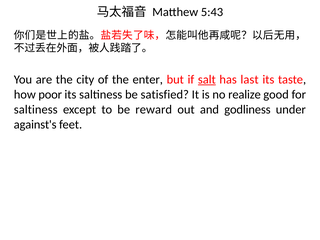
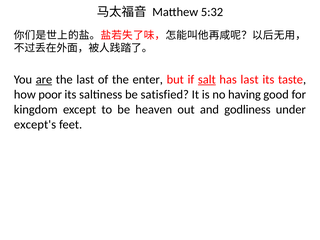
5:43: 5:43 -> 5:32 (212, 12)
are underline: none -> present (44, 80)
the city: city -> last (85, 80)
realize: realize -> having (244, 95)
saltiness: saltiness -> kingdom (36, 110)
reward: reward -> heaven (154, 110)
against's: against's -> except's (35, 124)
